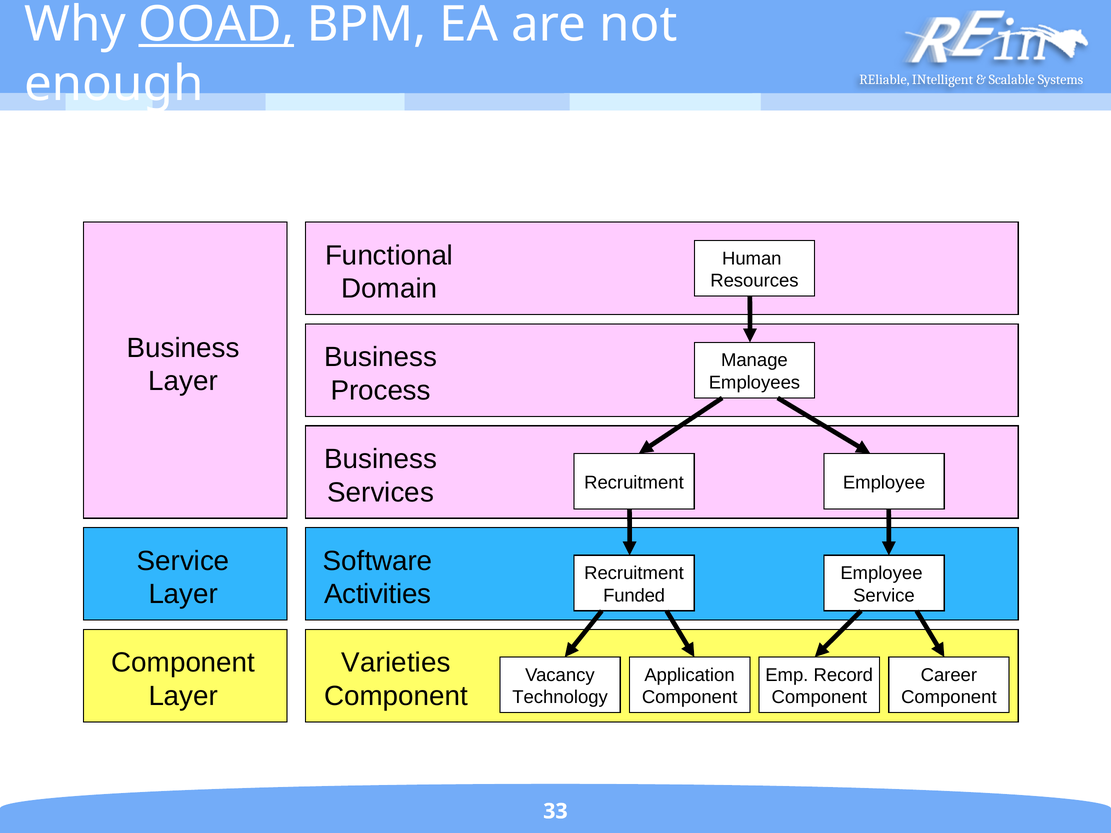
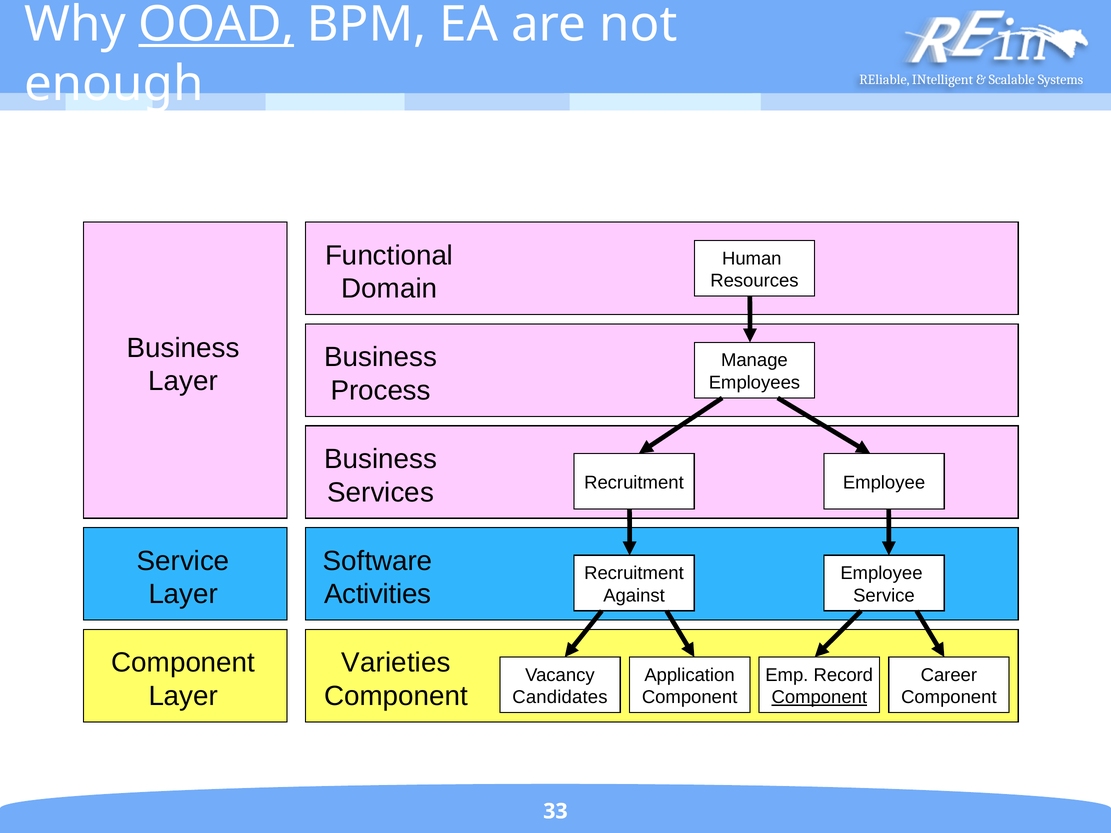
Funded: Funded -> Against (634, 596)
Technology: Technology -> Candidates (560, 697)
Component underline: none -> present (819, 697)
